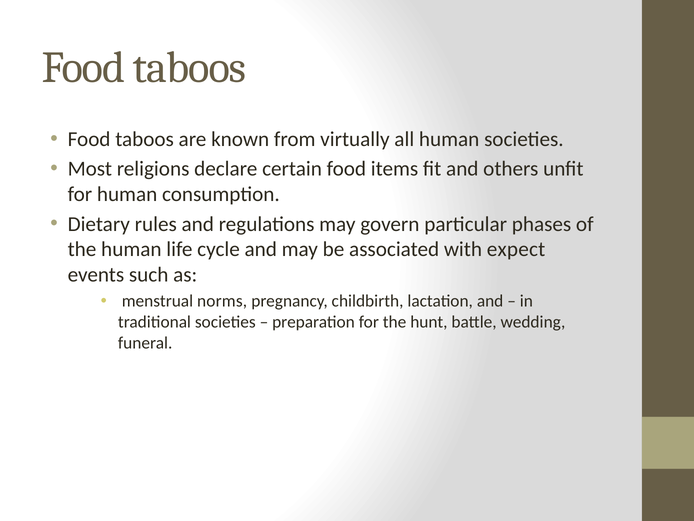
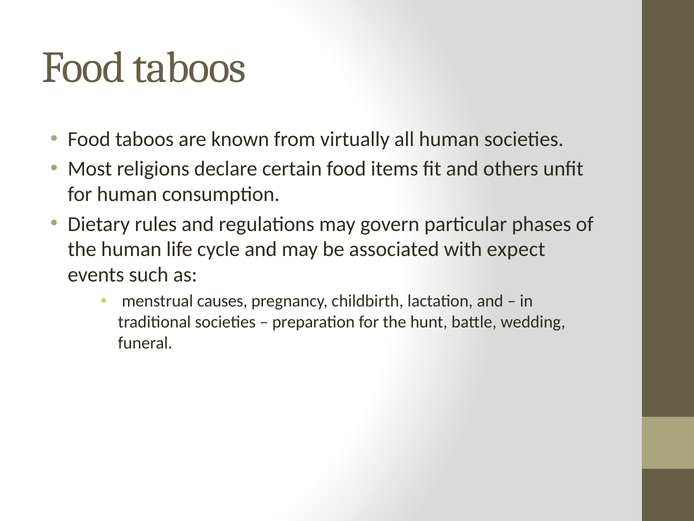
norms: norms -> causes (222, 301)
